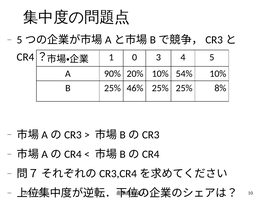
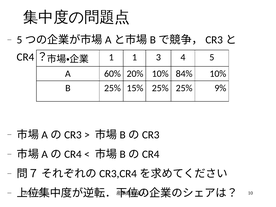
1 0: 0 -> 1 (135, 57)
90%: 90% -> 60% (112, 74)
54%: 54% -> 84% (184, 74)
46%: 46% -> 15% (135, 88)
8%: 8% -> 9% (220, 88)
